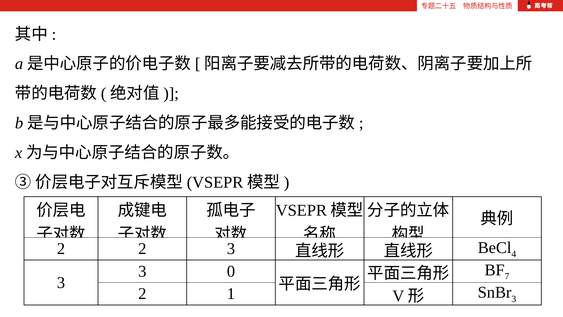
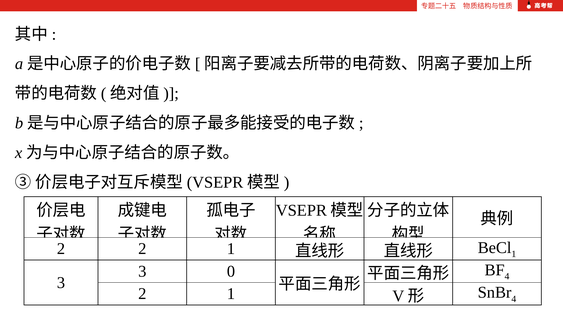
2 2 3: 3 -> 1 (231, 249)
4: 4 -> 1 (514, 254)
7: 7 -> 4 (507, 276)
3: 3 -> 4 (514, 299)
